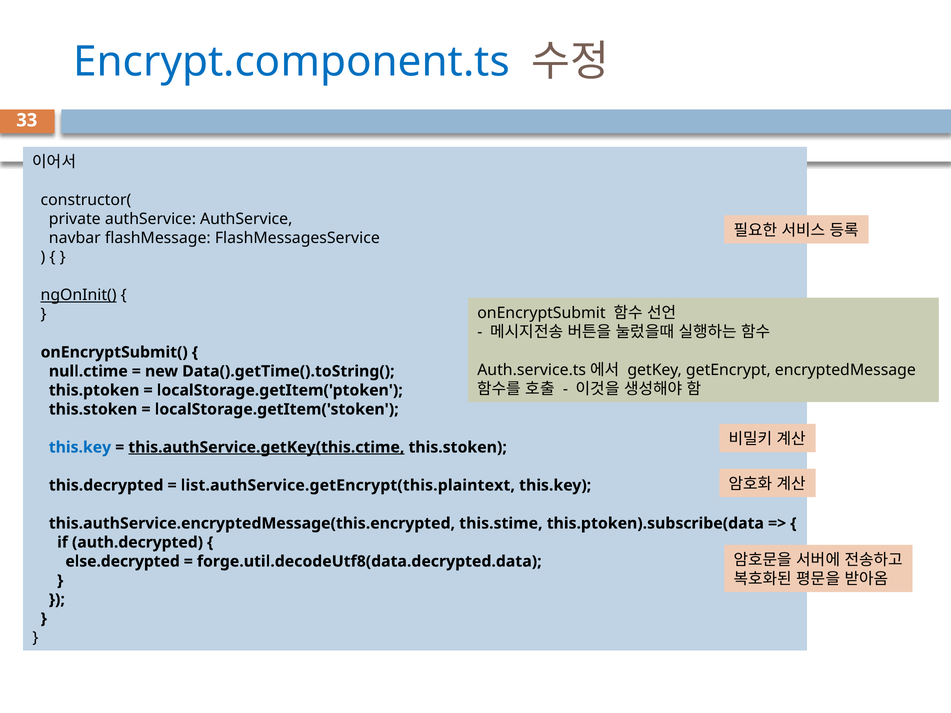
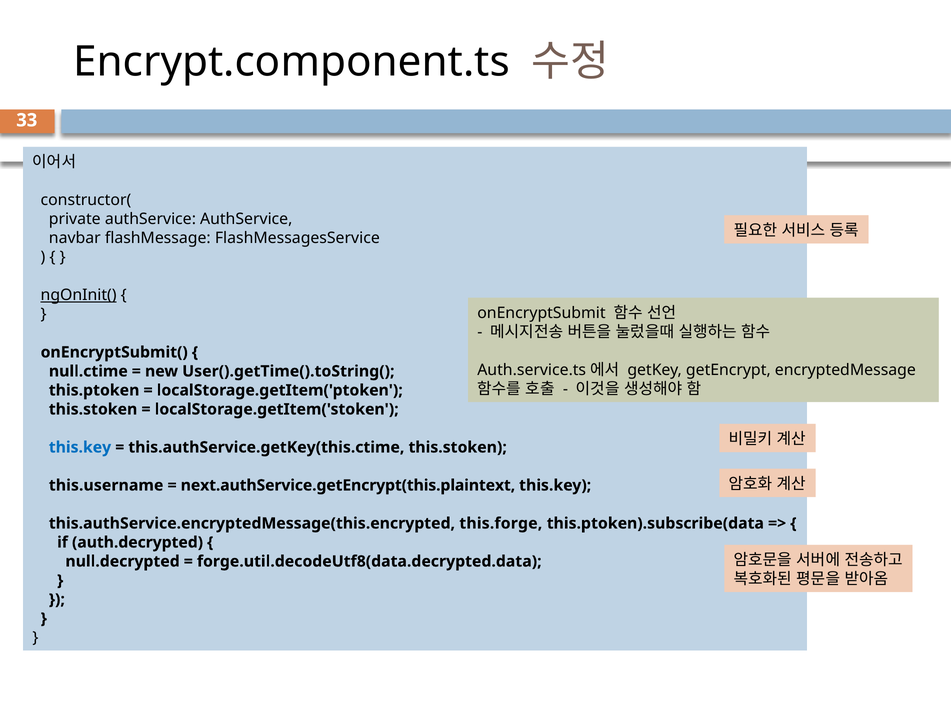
Encrypt.component.ts colour: blue -> black (292, 62)
Data().getTime().toString(: Data().getTime().toString( -> User().getTime().toString( (288, 371)
this.authService.getKey(this.ctime underline: present -> none (266, 447)
this.decrypted: this.decrypted -> this.username (106, 486)
list.authService.getEncrypt(this.plaintext: list.authService.getEncrypt(this.plaintext -> next.authService.getEncrypt(this.plaintext (348, 486)
this.stime: this.stime -> this.forge (501, 524)
else.decrypted: else.decrypted -> null.decrypted (123, 562)
